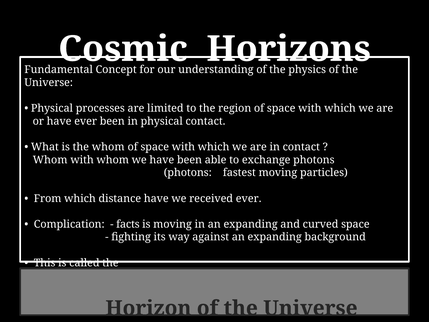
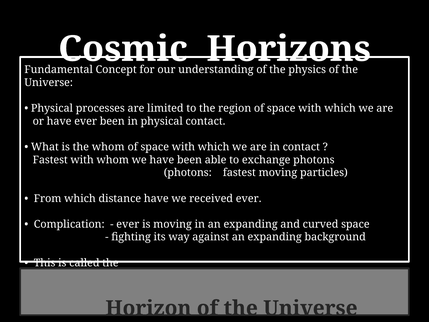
Whom: Whom -> Fastest (50, 160)
facts: facts -> ever (128, 224)
